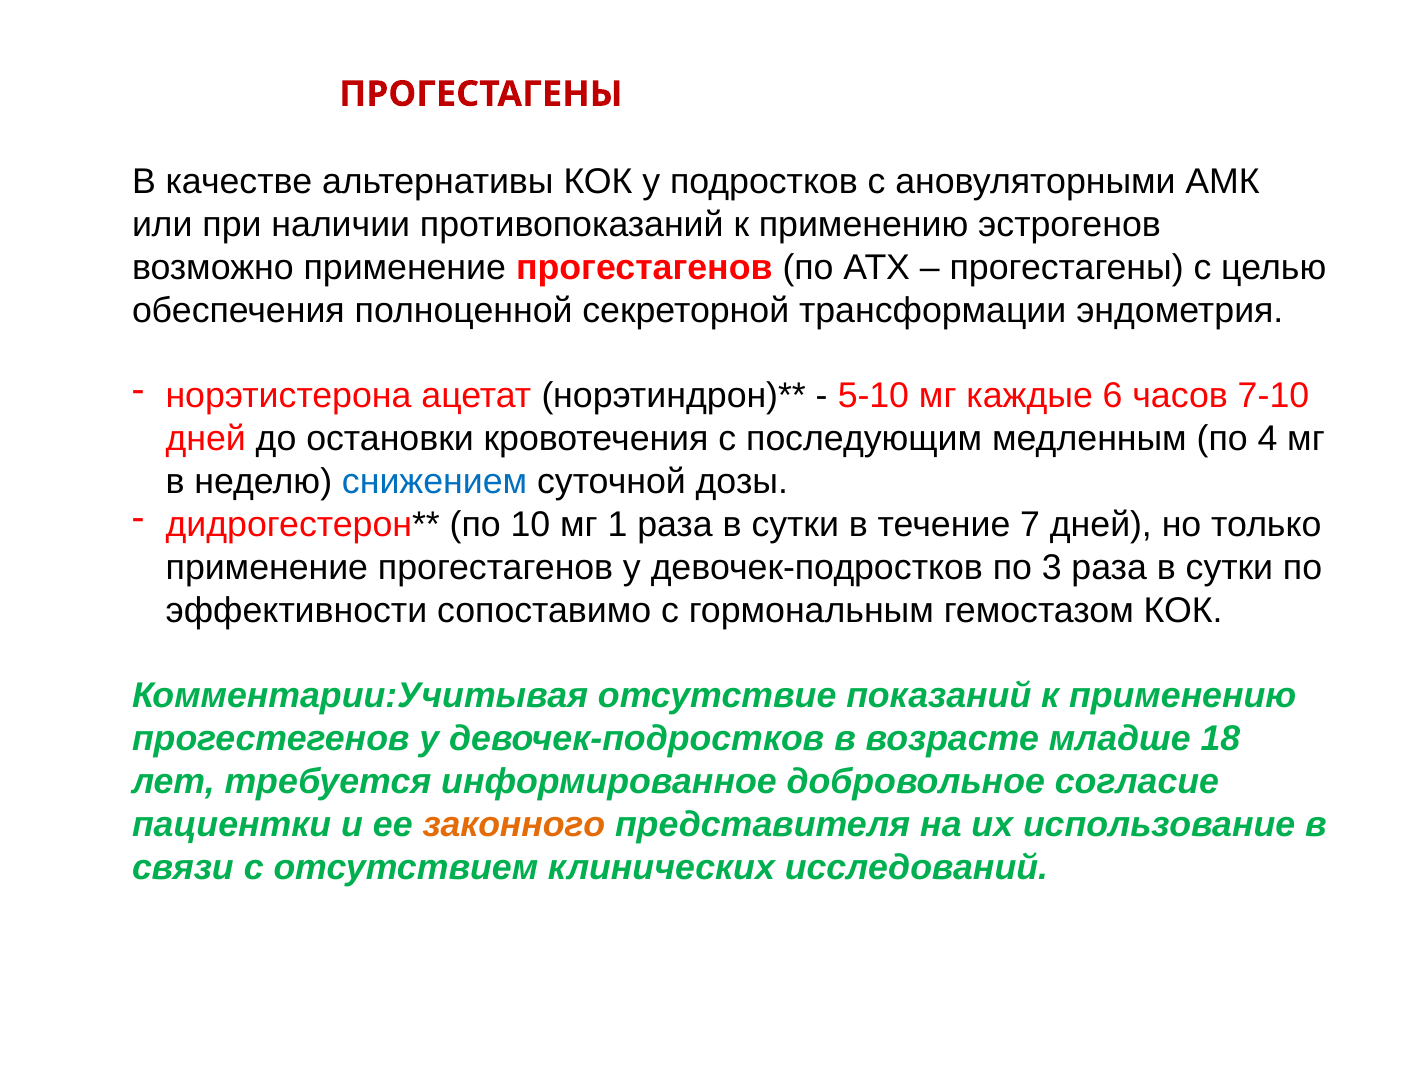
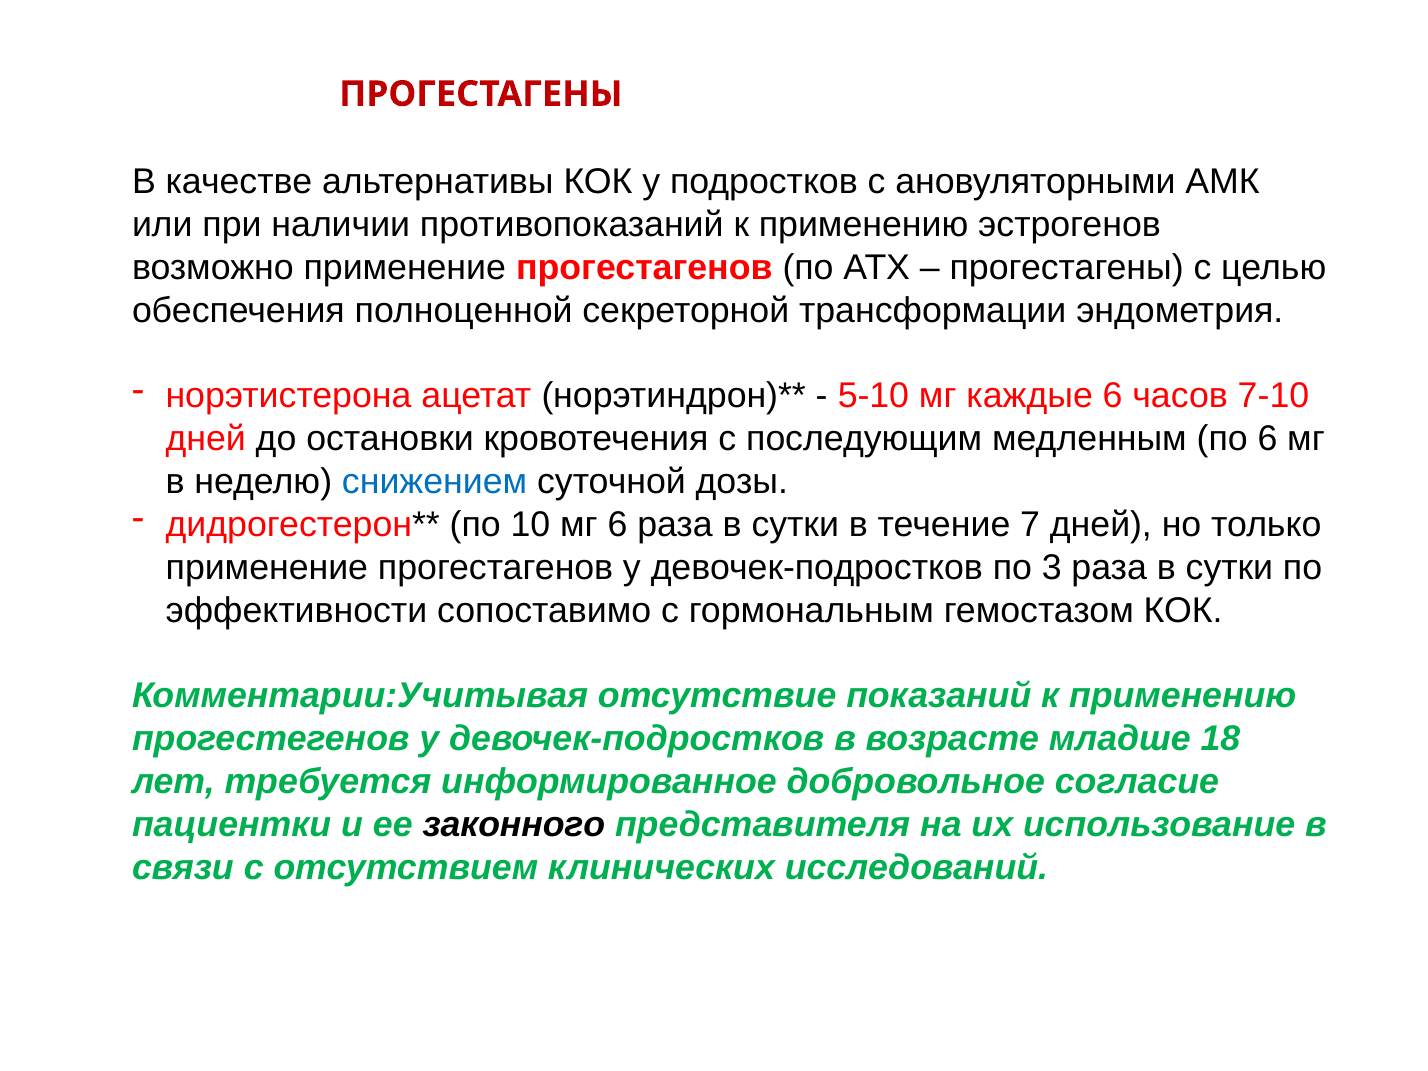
по 4: 4 -> 6 (1267, 439)
мг 1: 1 -> 6 (617, 525)
законного colour: orange -> black (514, 824)
